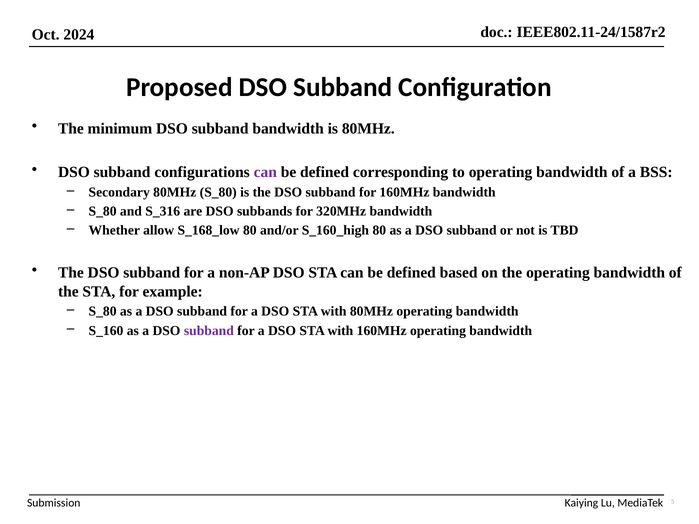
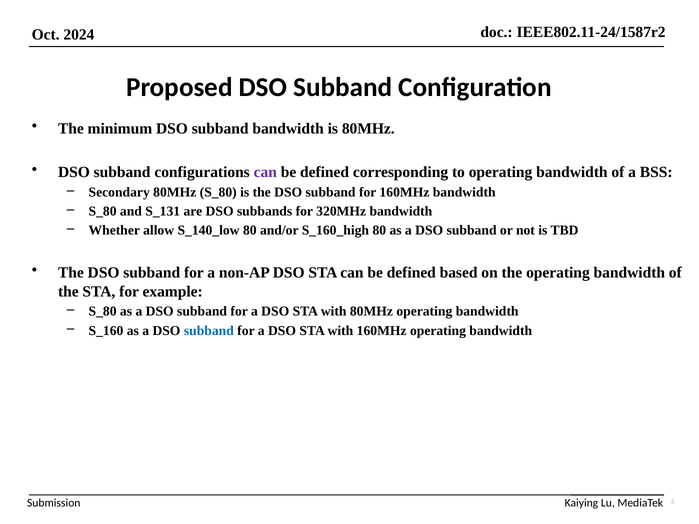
S_316: S_316 -> S_131 (163, 211)
S_168_low: S_168_low -> S_140_low (209, 231)
subband colour: purple -> blue (209, 331)
